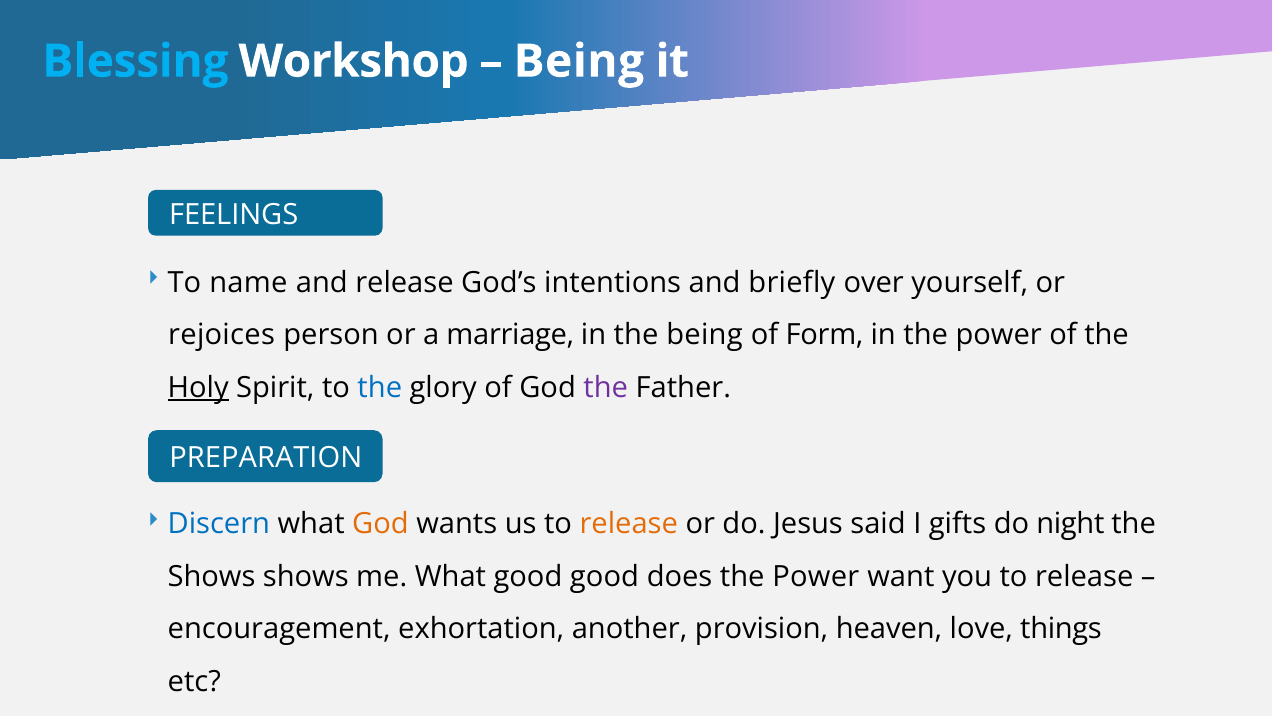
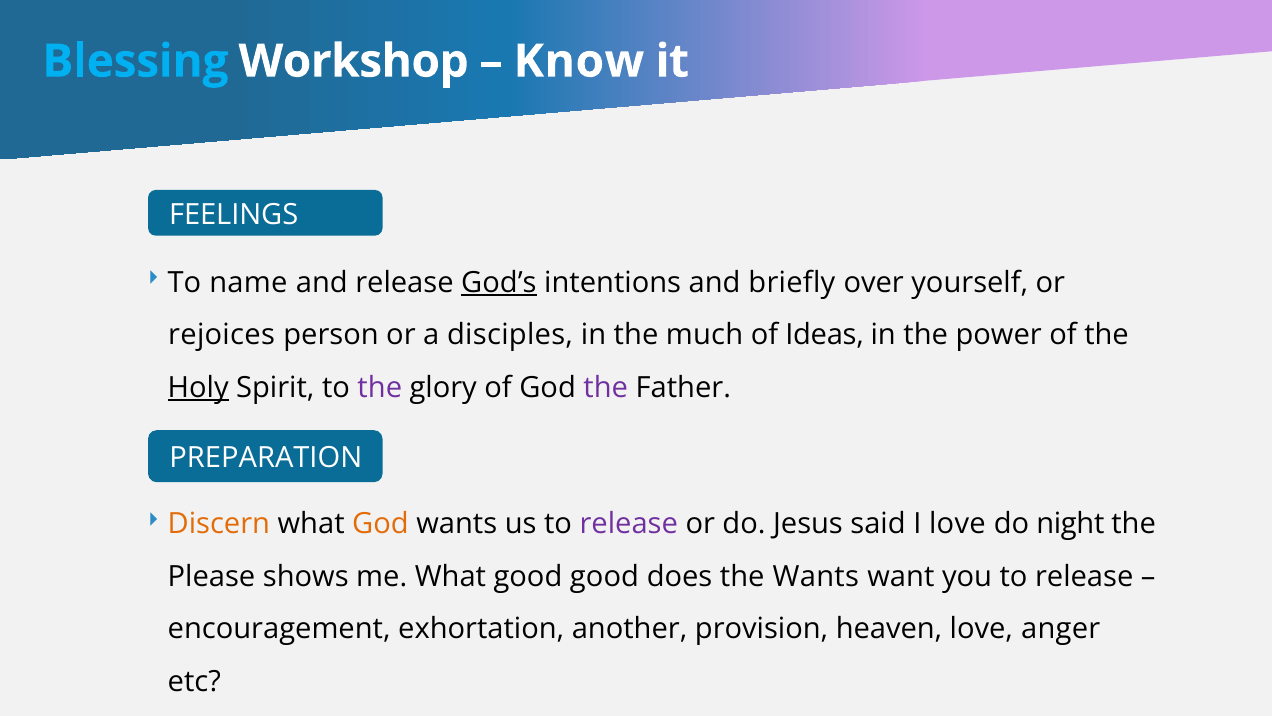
Being: Being -> Know (579, 61)
God’s underline: none -> present (499, 282)
marriage: marriage -> disciples (510, 335)
the being: being -> much (705, 335)
Form: Form -> Ideas (825, 335)
the colour: blue -> purple (380, 387)
Discern colour: blue -> orange (219, 524)
release colour: orange -> purple (629, 524)
I gifts: gifts -> love (957, 524)
Shows: Shows -> Please (212, 576)
does the Power: Power -> Wants (816, 576)
things: things -> anger (1061, 629)
